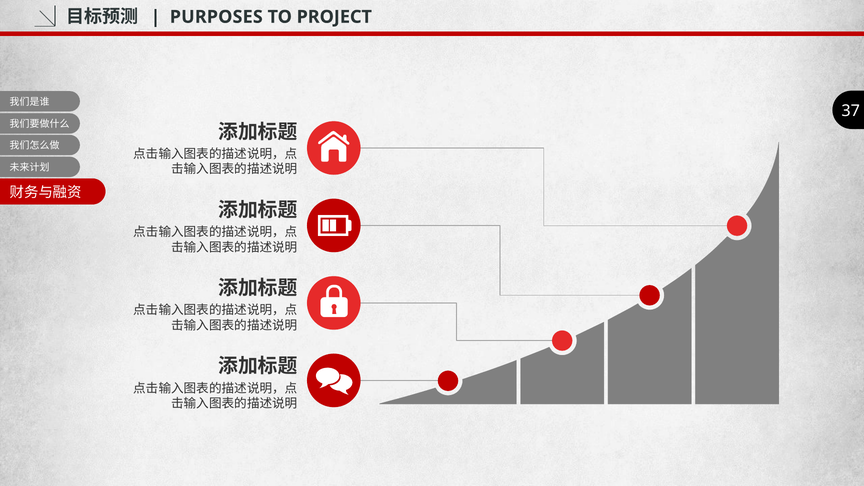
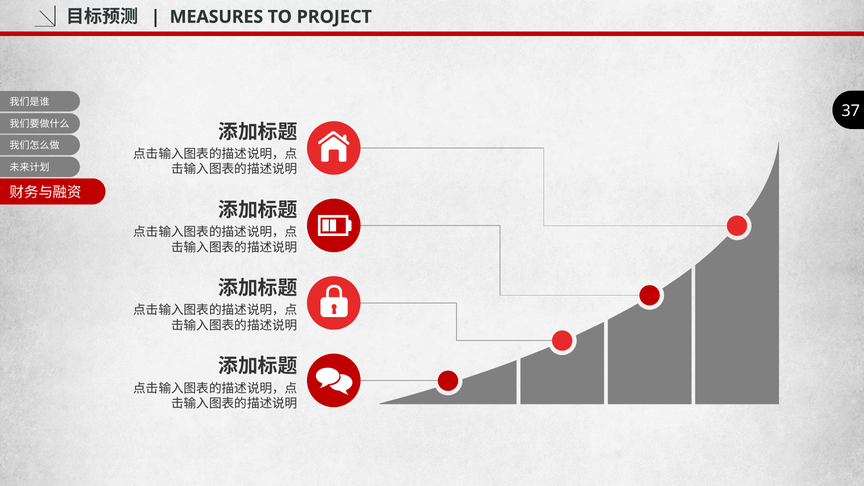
PURPOSES: PURPOSES -> MEASURES (216, 17)
